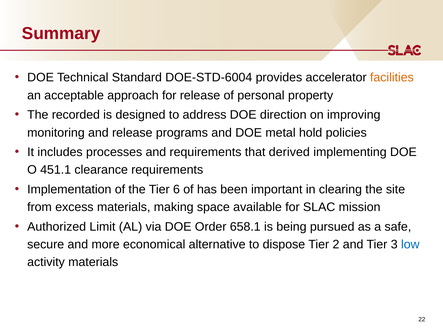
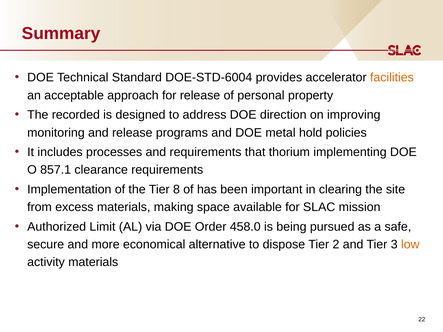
derived: derived -> thorium (289, 152)
451.1: 451.1 -> 857.1 (56, 170)
6: 6 -> 8 (176, 190)
658.1: 658.1 -> 458.0 (245, 227)
low colour: blue -> orange (410, 245)
